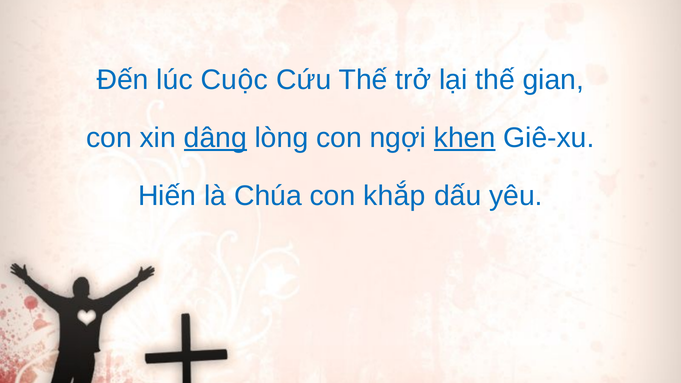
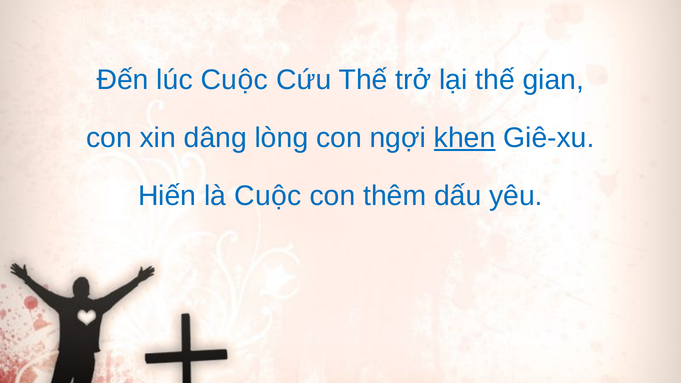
dâng underline: present -> none (215, 138)
là Chúa: Chúa -> Cuộc (268, 196)
khắp: khắp -> thêm (395, 196)
